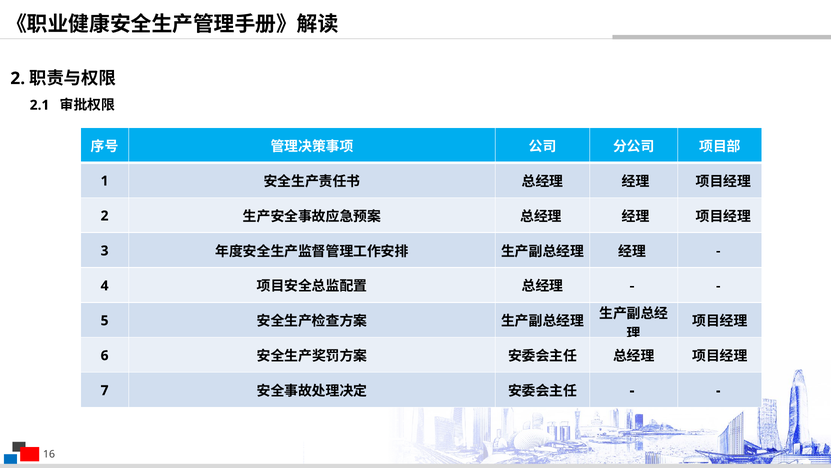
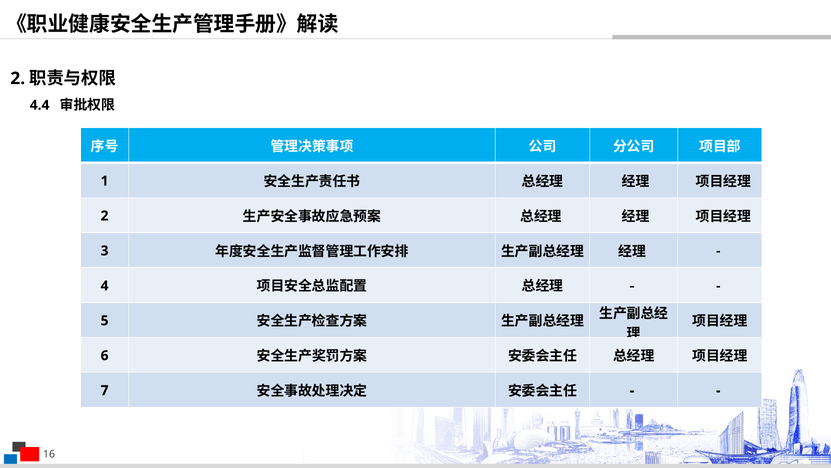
2.1: 2.1 -> 4.4 (40, 105)
